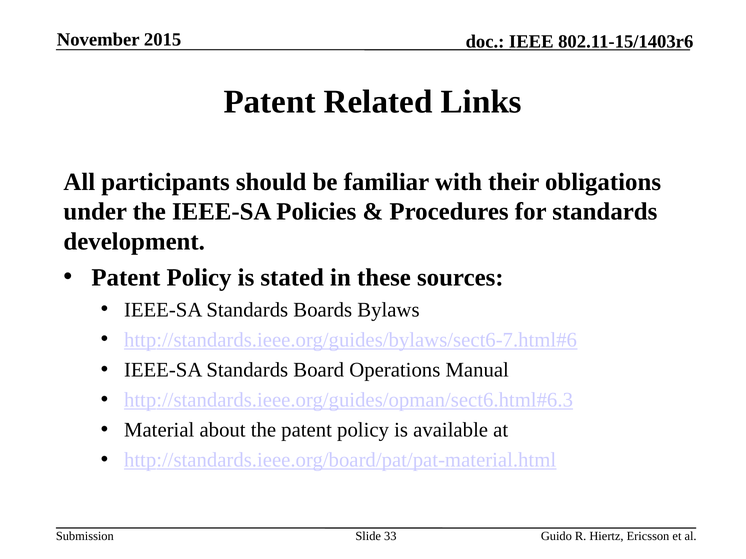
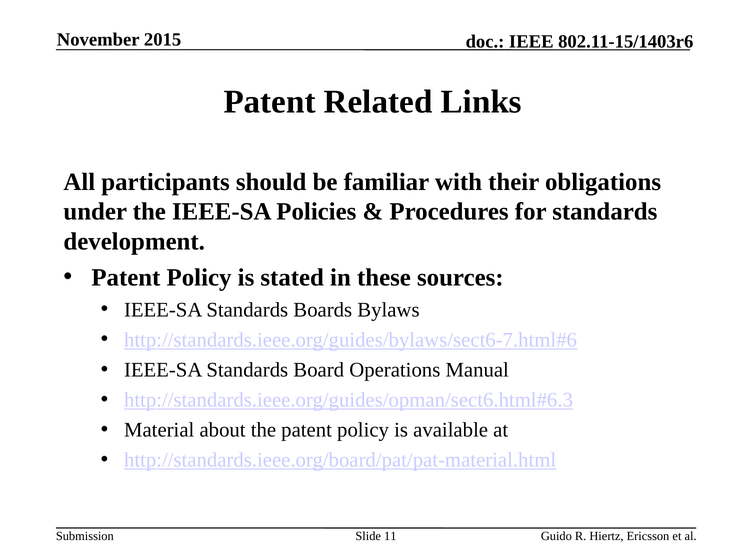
33: 33 -> 11 (390, 537)
